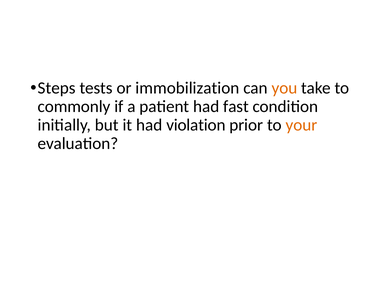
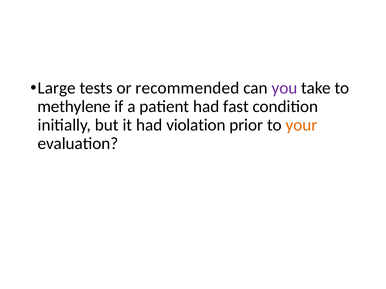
Steps: Steps -> Large (57, 88)
immobilization: immobilization -> recommended (187, 88)
you colour: orange -> purple (284, 88)
commonly: commonly -> methylene (74, 107)
